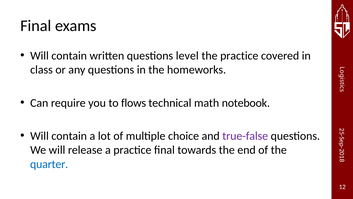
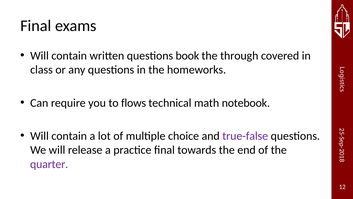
level: level -> book (187, 56)
the practice: practice -> through (239, 56)
quarter colour: blue -> purple (49, 164)
